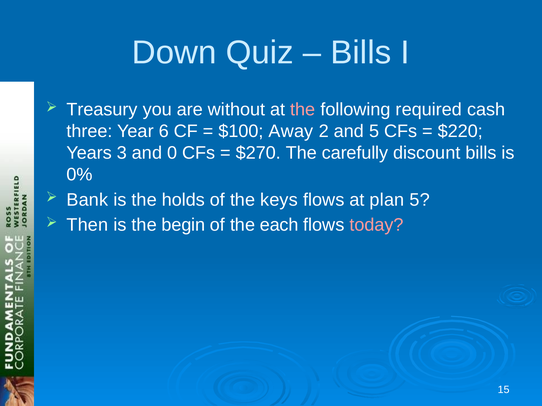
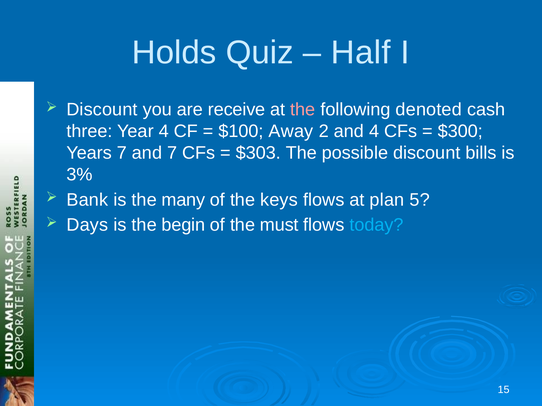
Down: Down -> Holds (174, 53)
Bills: Bills -> Half (361, 53)
Treasury: Treasury -> Discount (102, 110)
without: without -> receive (237, 110)
required: required -> denoted (429, 110)
Year 6: 6 -> 4 (164, 131)
and 5: 5 -> 4 (374, 131)
$220: $220 -> $300 (460, 131)
Years 3: 3 -> 7 (122, 153)
and 0: 0 -> 7 (172, 153)
$270: $270 -> $303 (258, 153)
carefully: carefully -> possible (355, 153)
0%: 0% -> 3% (79, 175)
holds: holds -> many (183, 200)
Then: Then -> Days (87, 225)
each: each -> must (279, 225)
today colour: pink -> light blue (377, 225)
